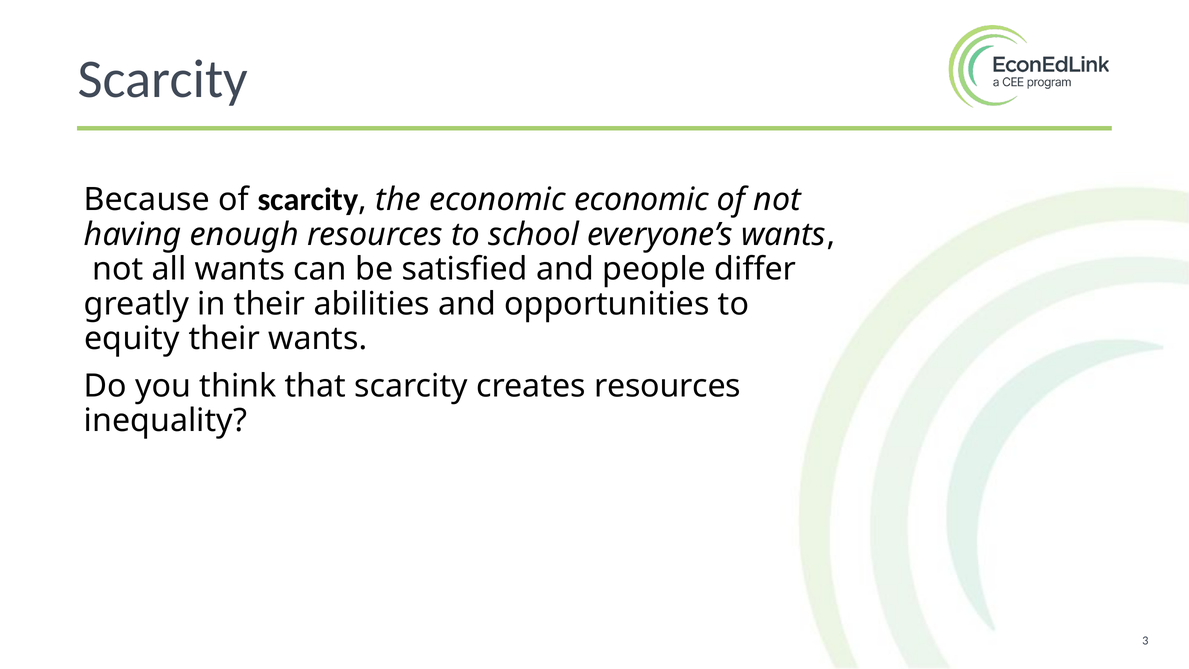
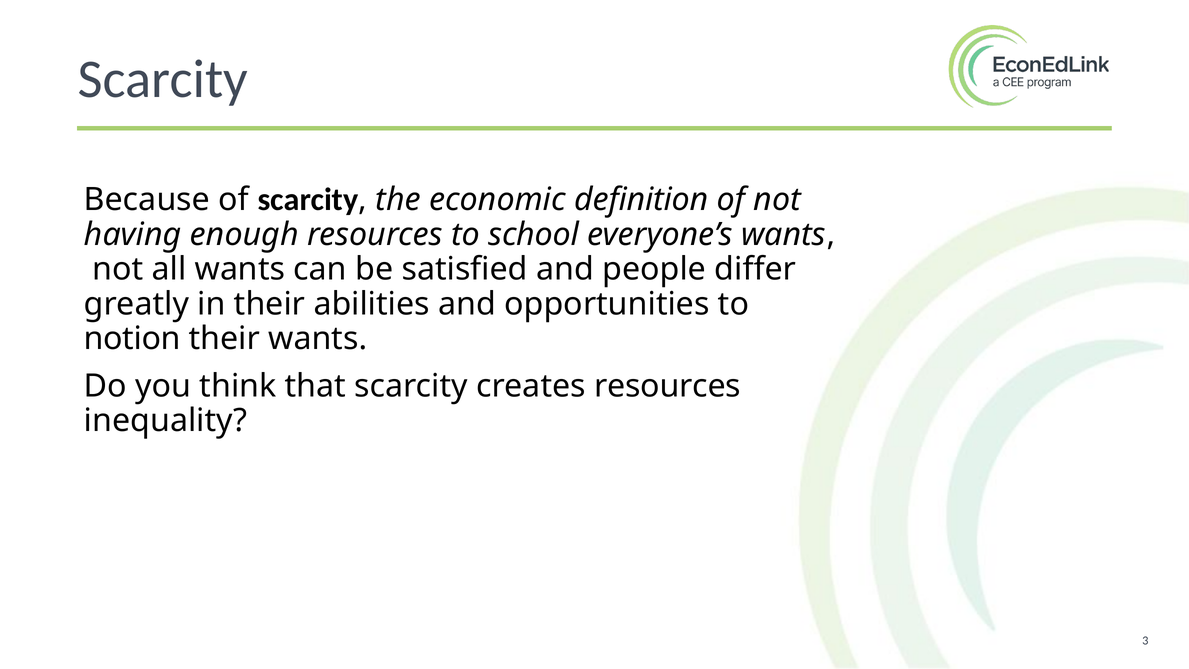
economic economic: economic -> definition (641, 200)
equity: equity -> notion (132, 339)
